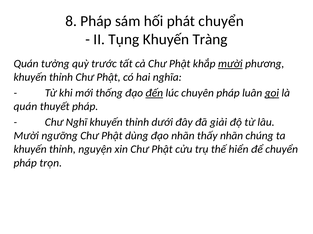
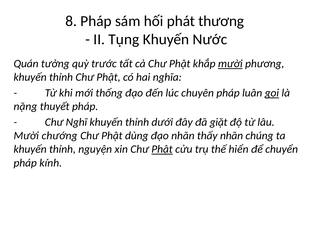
phát chuyển: chuyển -> thương (221, 21)
Tràng: Tràng -> Nước (210, 39)
đến underline: present -> none (154, 93)
quán: quán -> nặng (25, 107)
giải: giải -> giặt (219, 123)
ngưỡng: ngưỡng -> chướng (60, 136)
Phật underline: none -> present (162, 150)
trọn: trọn -> kính (51, 163)
